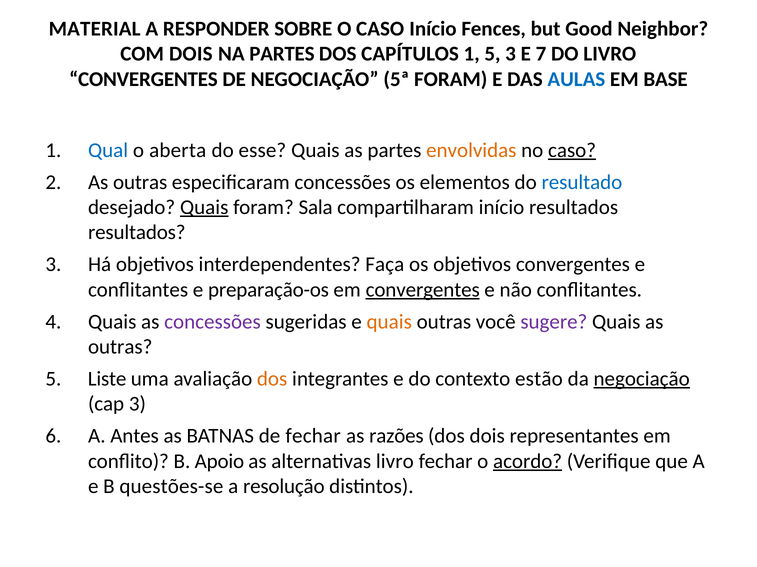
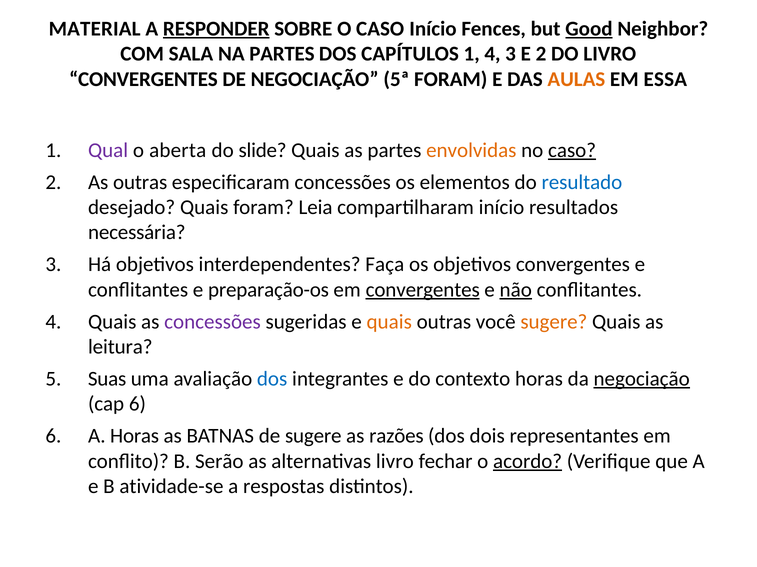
RESPONDER underline: none -> present (216, 29)
Good underline: none -> present (589, 29)
COM DOIS: DOIS -> SALA (191, 54)
1 5: 5 -> 4 (492, 54)
E 7: 7 -> 2 (541, 54)
AULAS colour: blue -> orange (576, 79)
BASE: BASE -> ESSA (665, 79)
Qual colour: blue -> purple (108, 150)
esse: esse -> slide (263, 150)
Quais underline: present -> none (204, 208)
Sala: Sala -> Leia (316, 208)
resultados: resultados -> necessária (137, 233)
não underline: none -> present (516, 290)
sugere colour: purple -> orange (554, 322)
outras: outras -> leitura (120, 347)
Liste: Liste -> Suas (107, 379)
dos colour: orange -> blue (272, 379)
contexto estão: estão -> horas (539, 379)
cap 3: 3 -> 6 (137, 404)
A Antes: Antes -> Horas (135, 436)
de fechar: fechar -> sugere (313, 436)
Apoio: Apoio -> Serão (219, 462)
questões-se: questões-se -> atividade-se (171, 487)
resolução: resolução -> respostas (284, 487)
